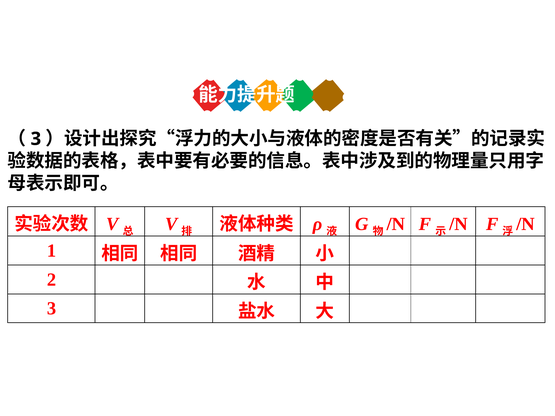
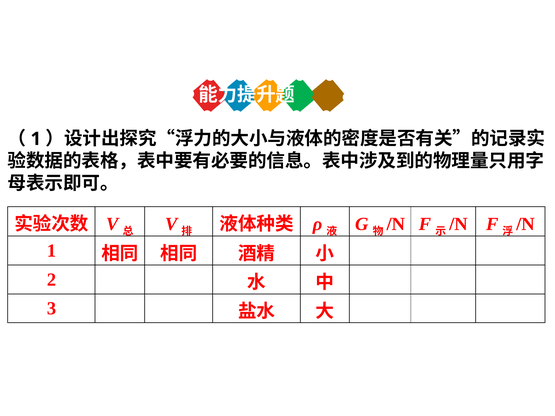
3: 3 -> 1 (36, 139)
